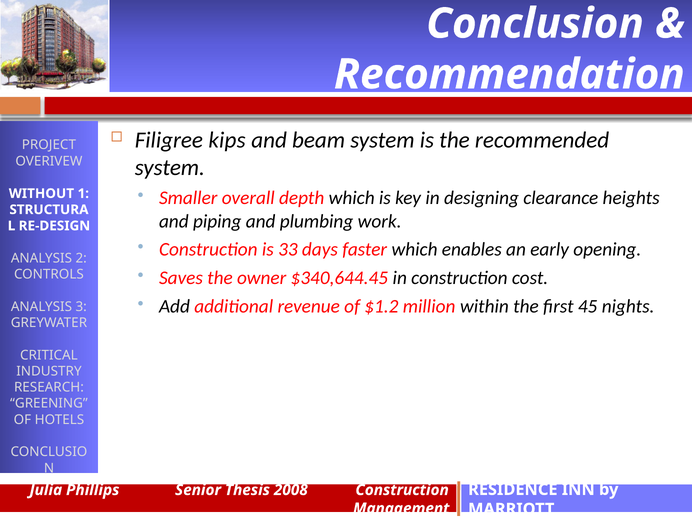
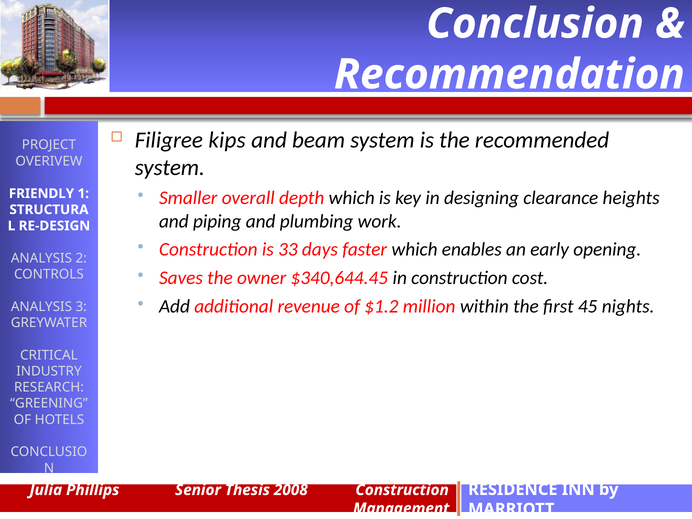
WITHOUT: WITHOUT -> FRIENDLY (41, 194)
